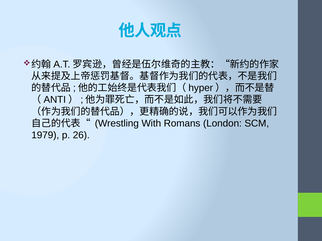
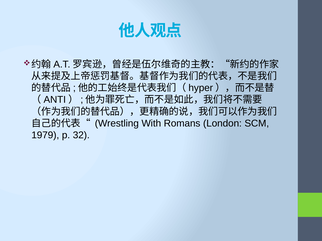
26: 26 -> 32 (81, 135)
